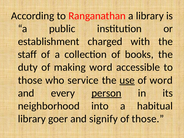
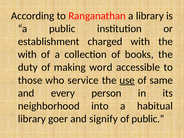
staff: staff -> with (27, 54)
of word: word -> same (161, 80)
person underline: present -> none (106, 93)
of those: those -> public (148, 119)
